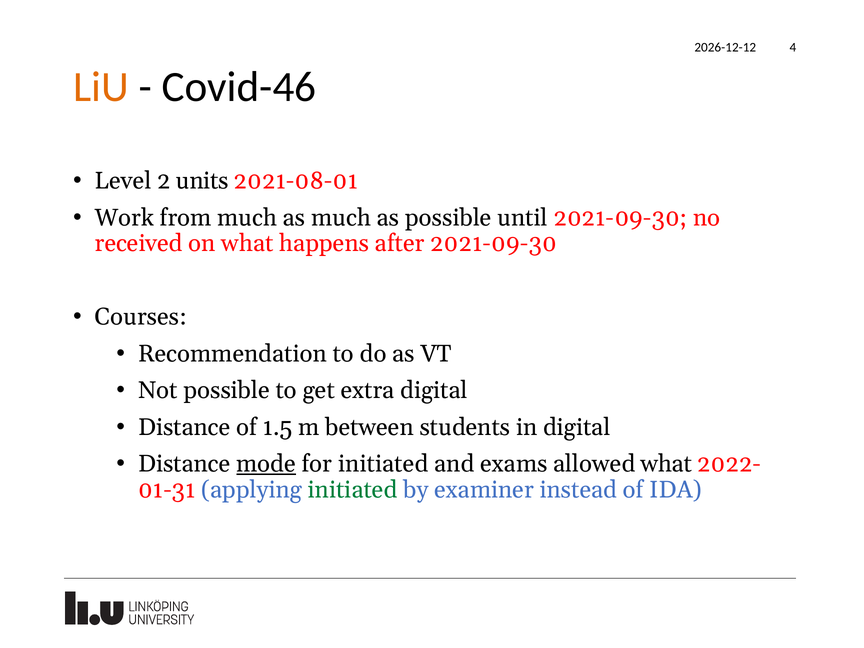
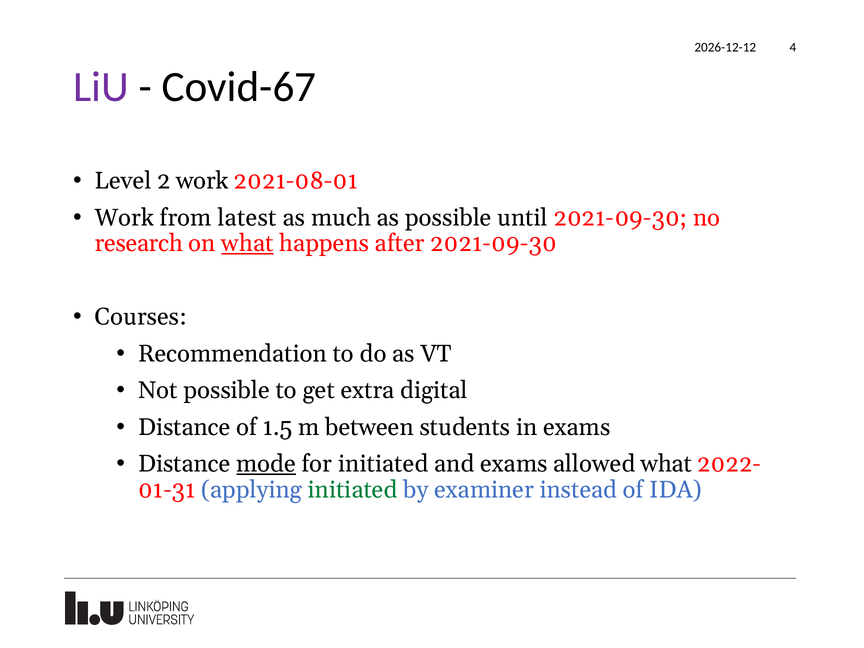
LiU colour: orange -> purple (101, 87)
Covid-46: Covid-46 -> Covid-67 (239, 87)
2 units: units -> work (202, 181)
from much: much -> latest (247, 218)
received: received -> research (139, 244)
what underline: none -> present (247, 244)
in digital: digital -> exams (577, 427)
